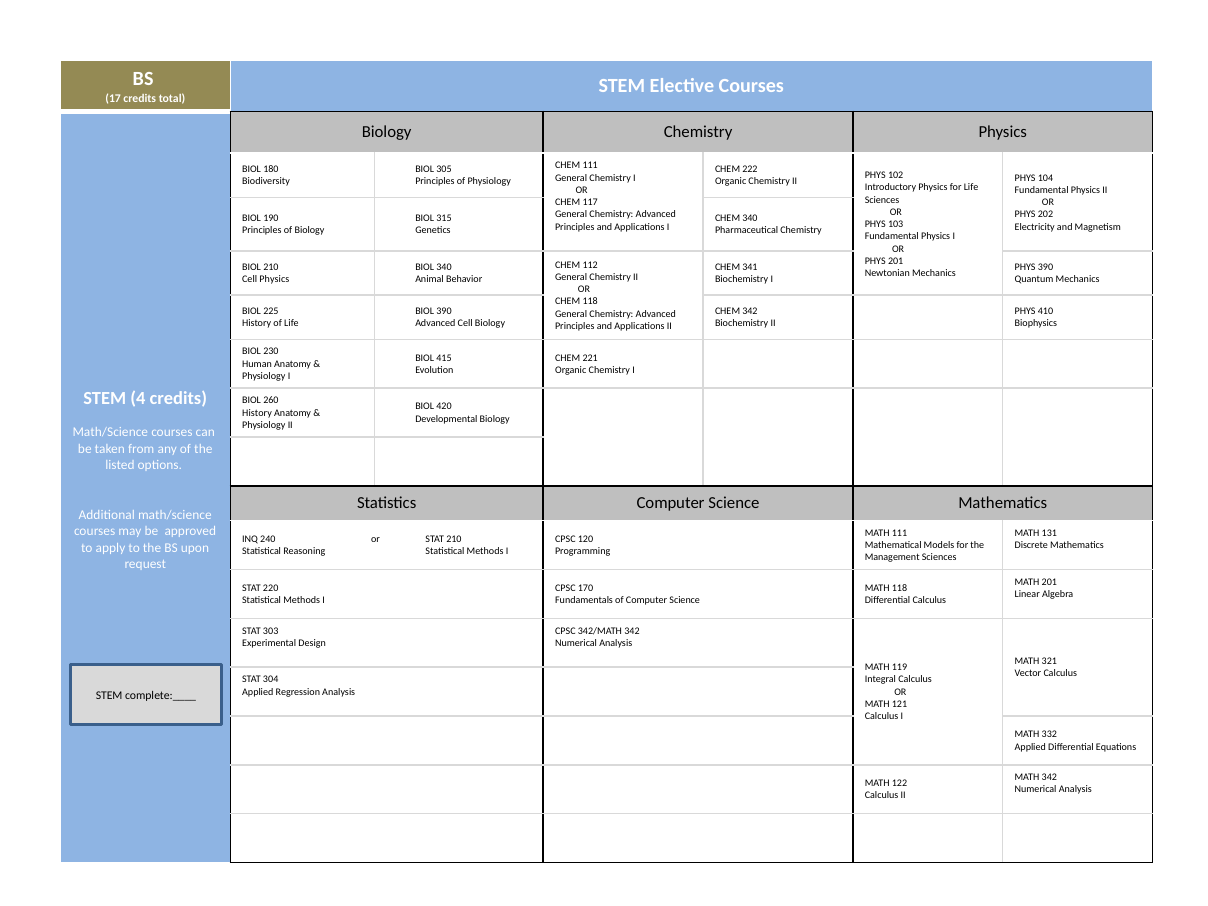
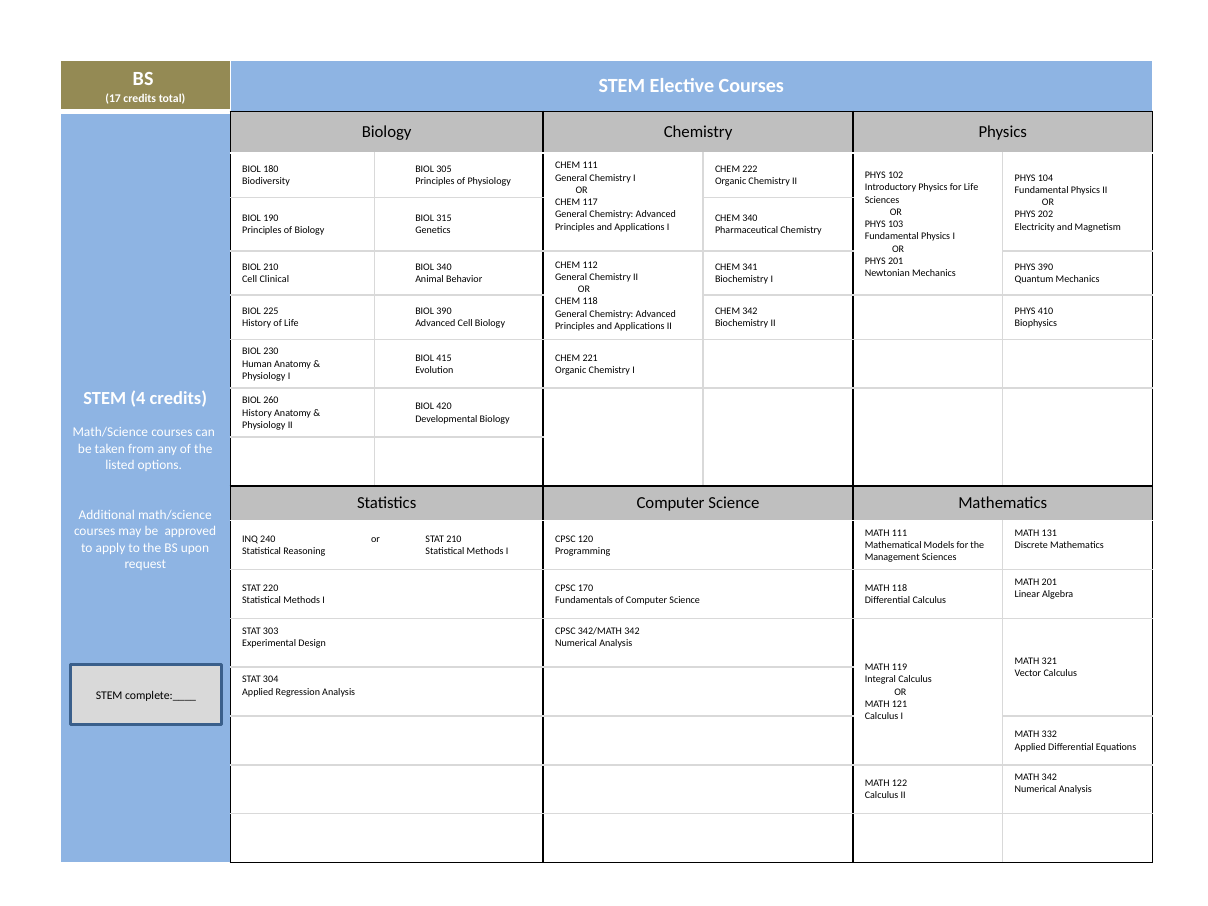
Cell Physics: Physics -> Clinical (274, 279)
